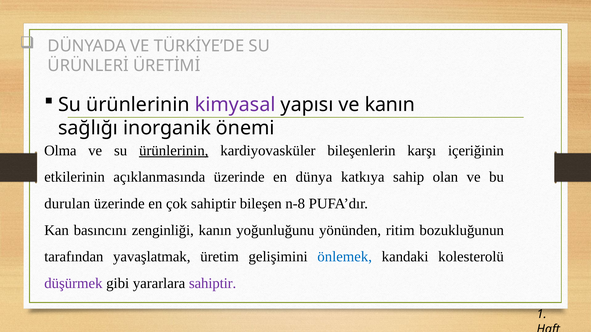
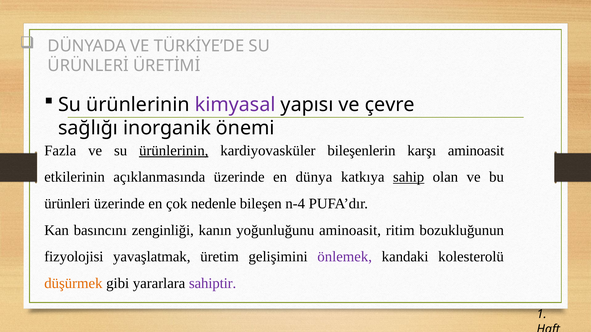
ve kanın: kanın -> çevre (390, 105)
Olma: Olma -> Fazla (60, 151)
karşı içeriğinin: içeriğinin -> aminoasit (476, 151)
sahip underline: none -> present (409, 177)
durulan: durulan -> ürünleri (67, 204)
çok sahiptir: sahiptir -> nedenle (214, 204)
n-8: n-8 -> n-4 (295, 204)
yoğunluğunu yönünden: yönünden -> aminoasit (350, 230)
tarafından: tarafından -> fizyolojisi (74, 257)
önlemek colour: blue -> purple (345, 257)
düşürmek colour: purple -> orange (73, 284)
